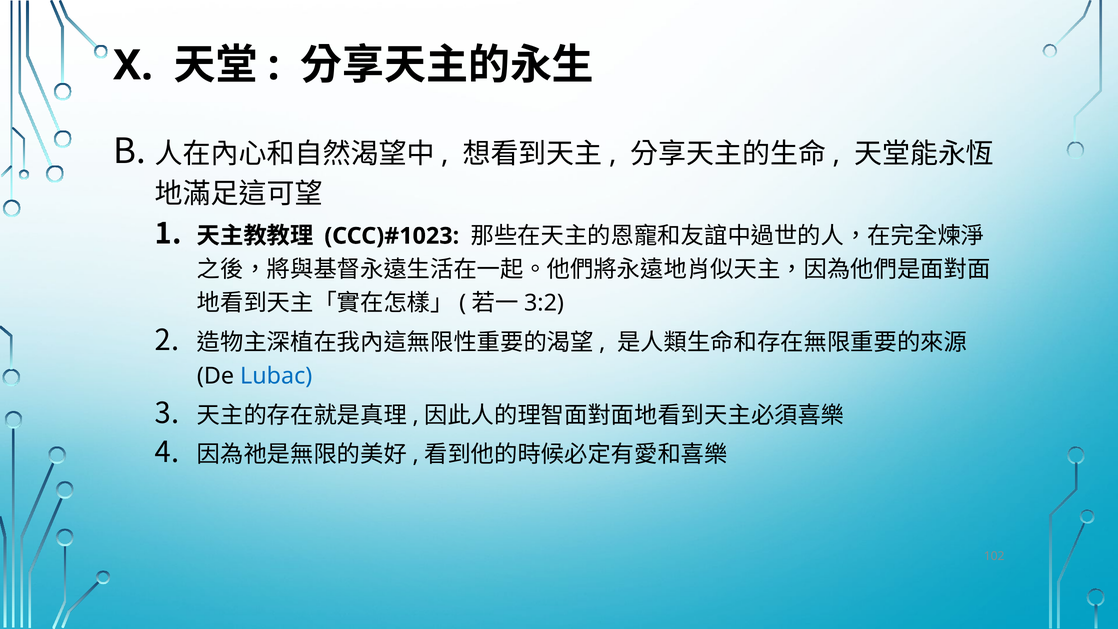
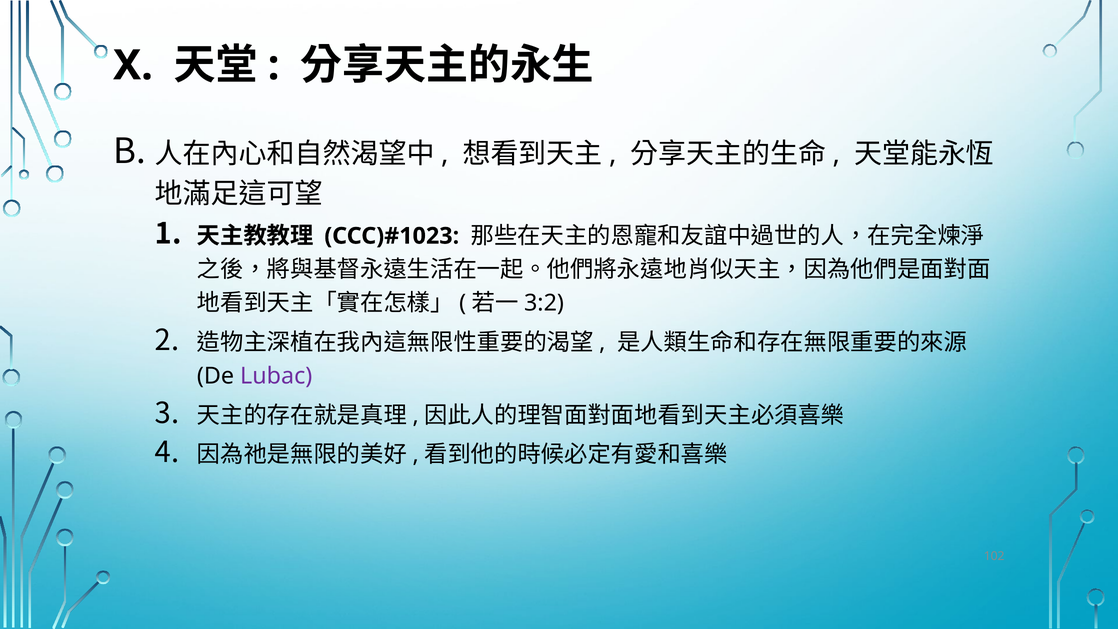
Lubac colour: blue -> purple (276, 376)
